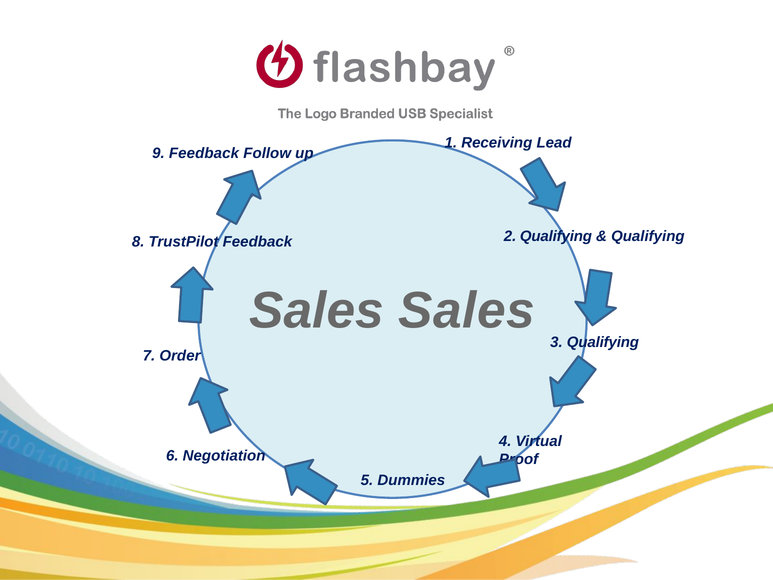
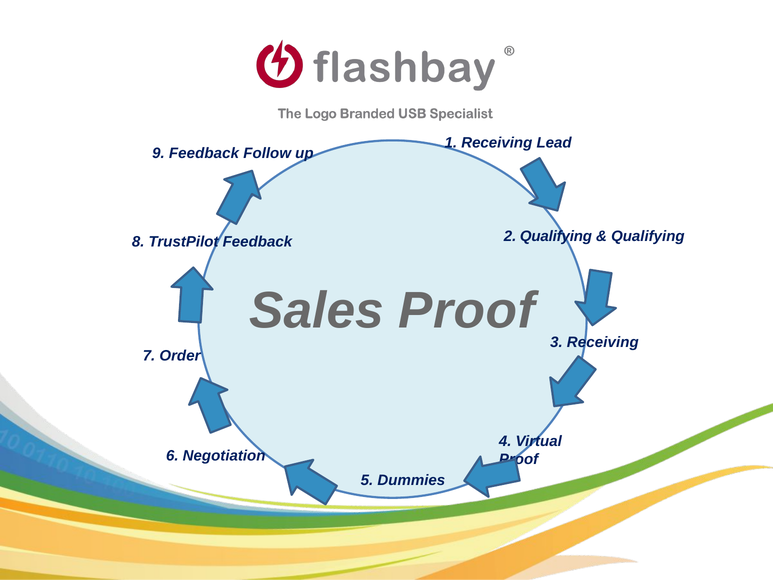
Sales Sales: Sales -> Proof (467, 311)
3 Qualifying: Qualifying -> Receiving (603, 342)
